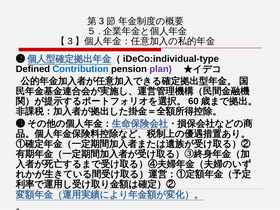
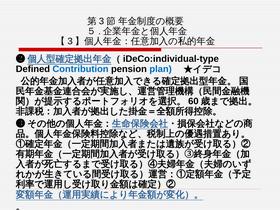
plan colour: purple -> blue (161, 69)
